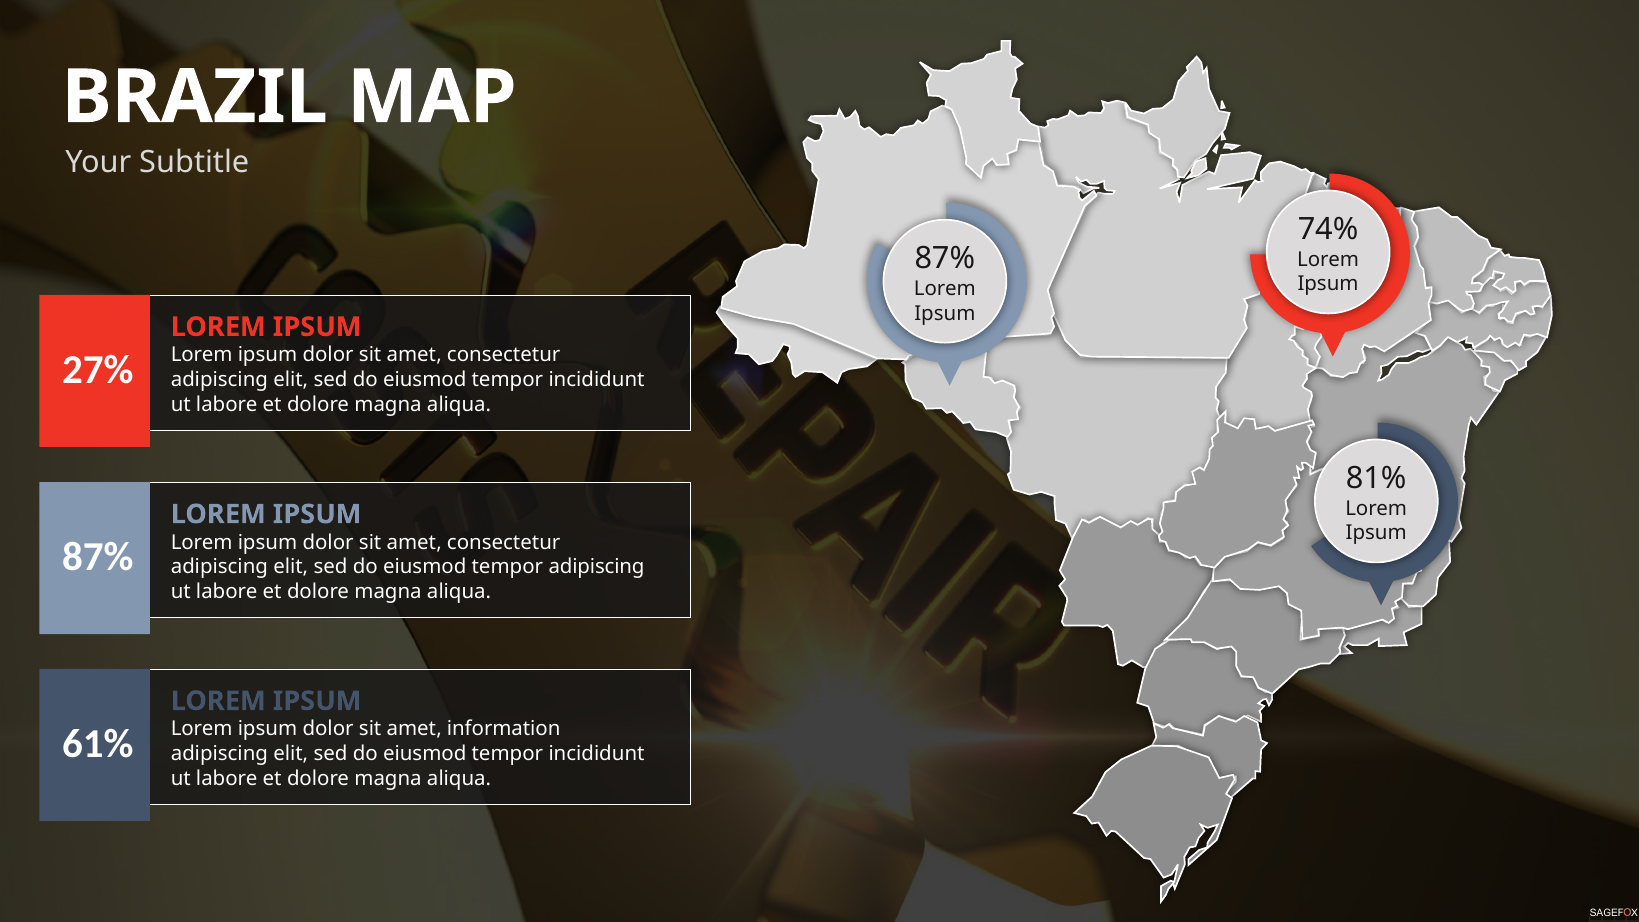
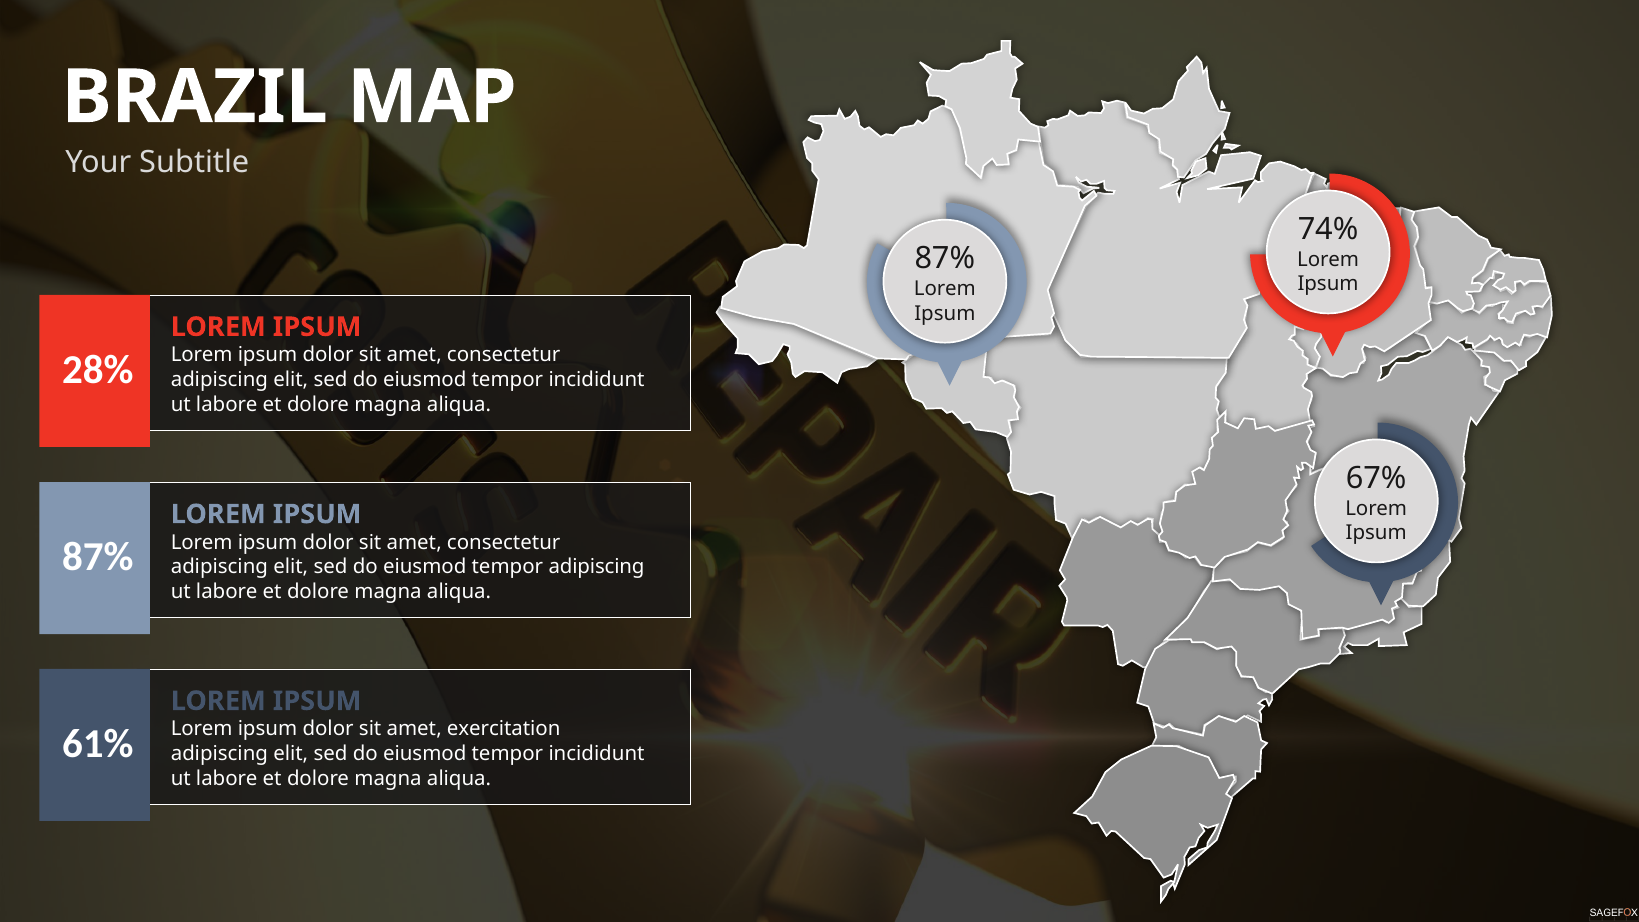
27%: 27% -> 28% (98, 370)
81%: 81% -> 67% (1376, 478)
information: information -> exercitation (504, 729)
